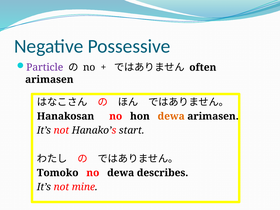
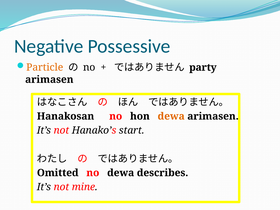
Particle colour: purple -> orange (45, 67)
often: often -> party (203, 67)
Tomoko: Tomoko -> Omitted (58, 173)
